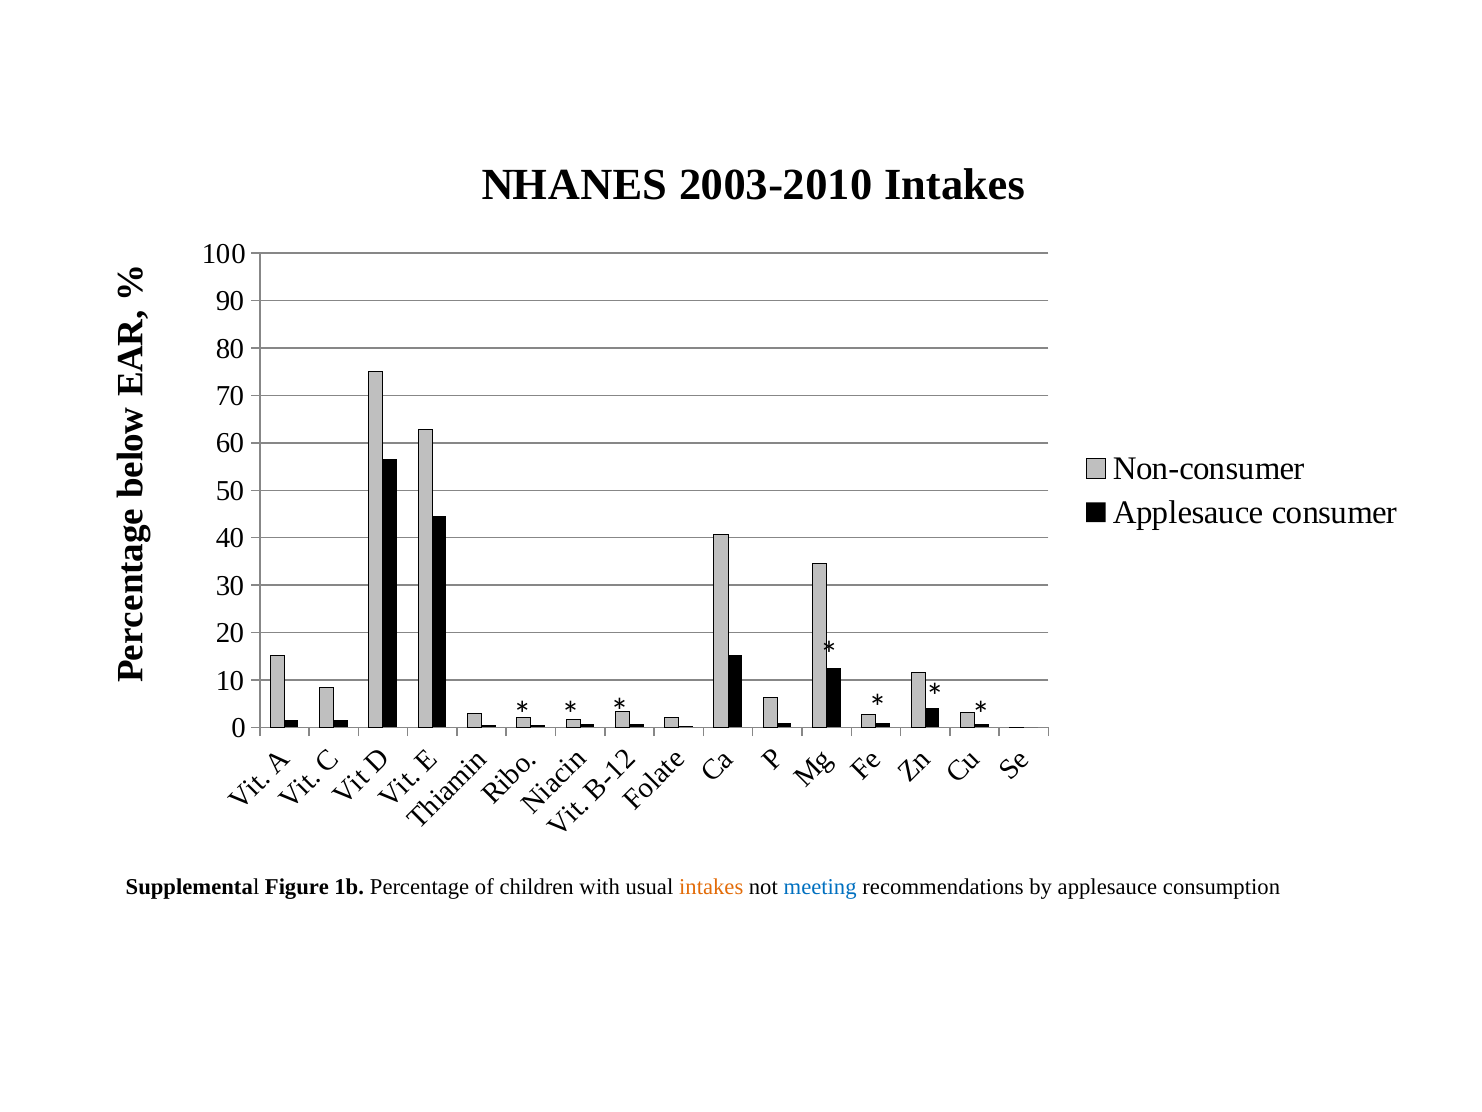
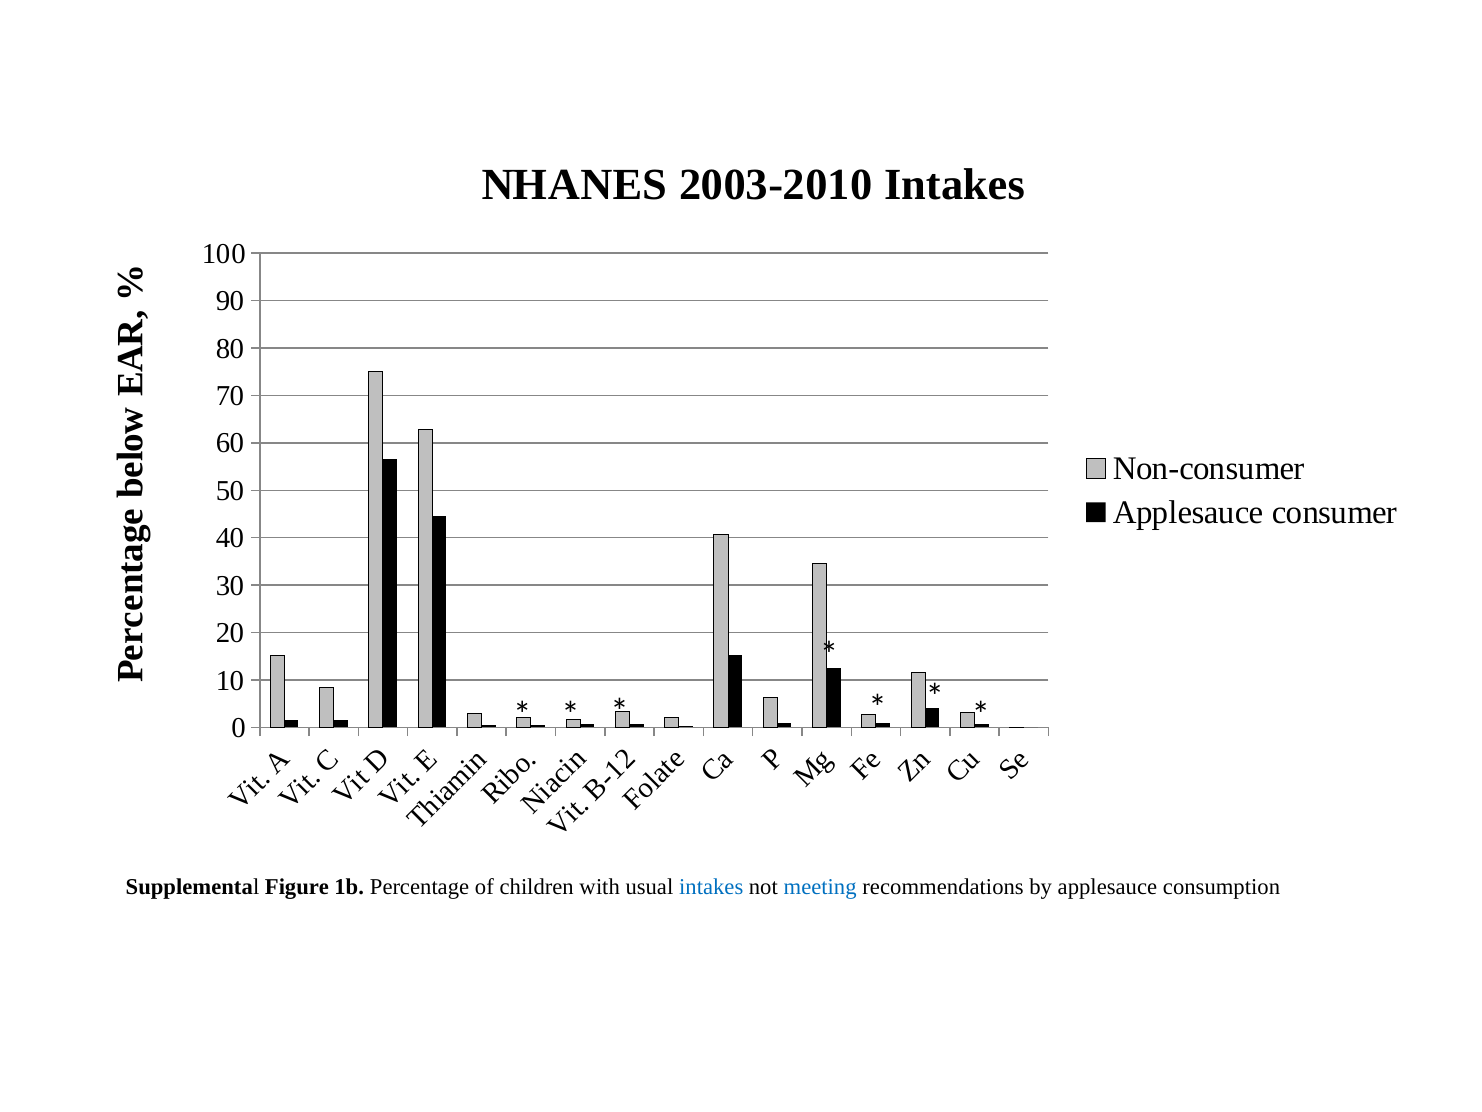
intakes colour: orange -> blue (711, 887)
